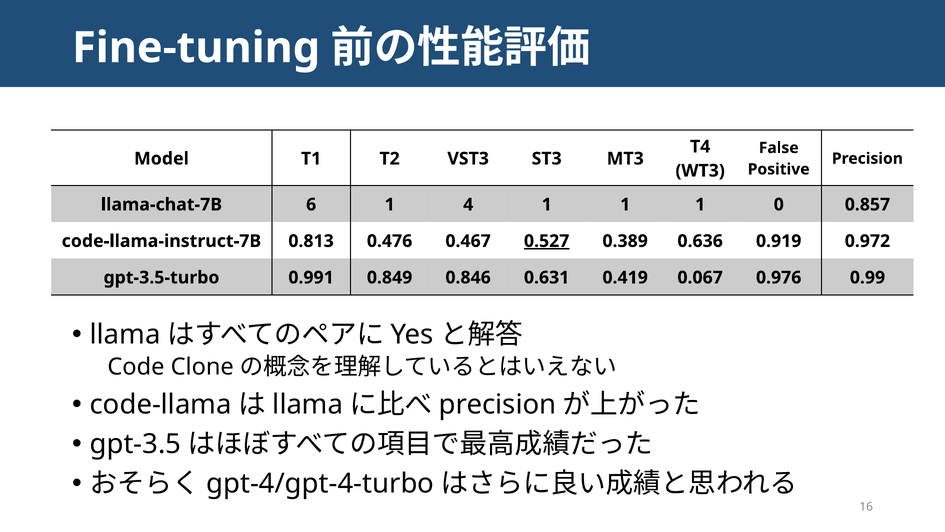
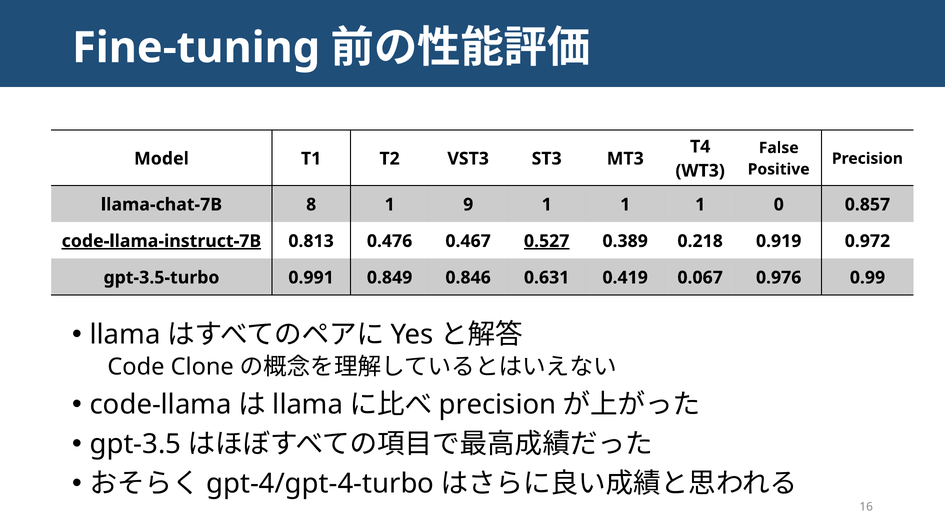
6: 6 -> 8 (311, 204)
4: 4 -> 9 (468, 204)
code-llama-instruct-7B underline: none -> present (161, 241)
0.636: 0.636 -> 0.218 (700, 241)
